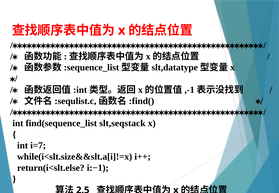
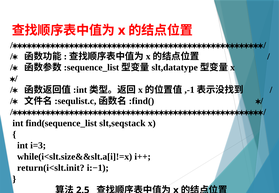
i=7: i=7 -> i=3 (38, 146)
return(i<slt.else: return(i<slt.else -> return(i<slt.init (51, 168)
